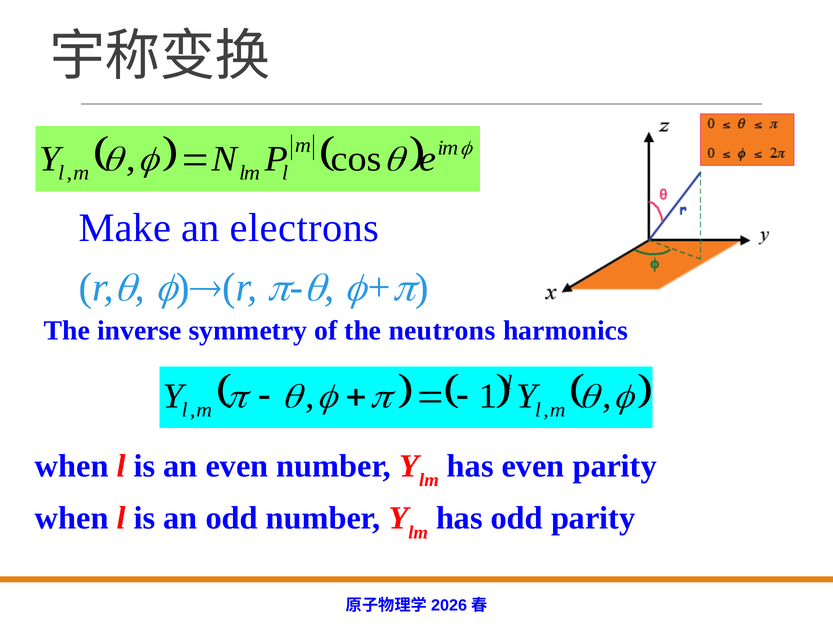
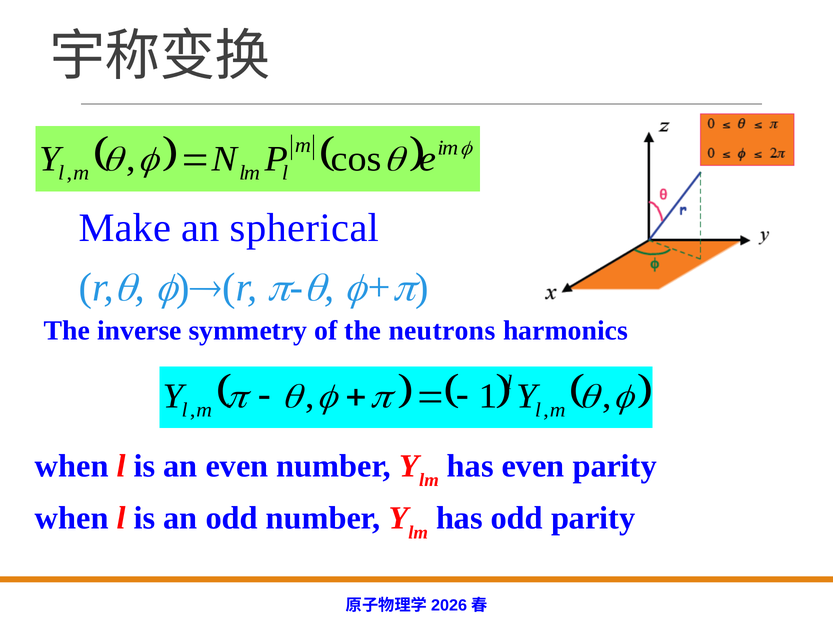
electrons: electrons -> spherical (305, 228)
